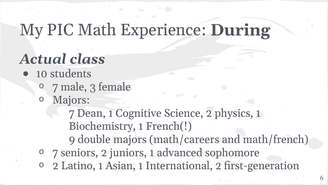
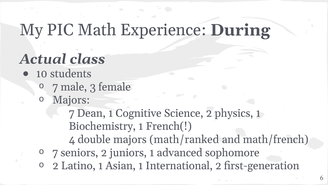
9: 9 -> 4 (72, 139)
math/careers: math/careers -> math/ranked (184, 139)
